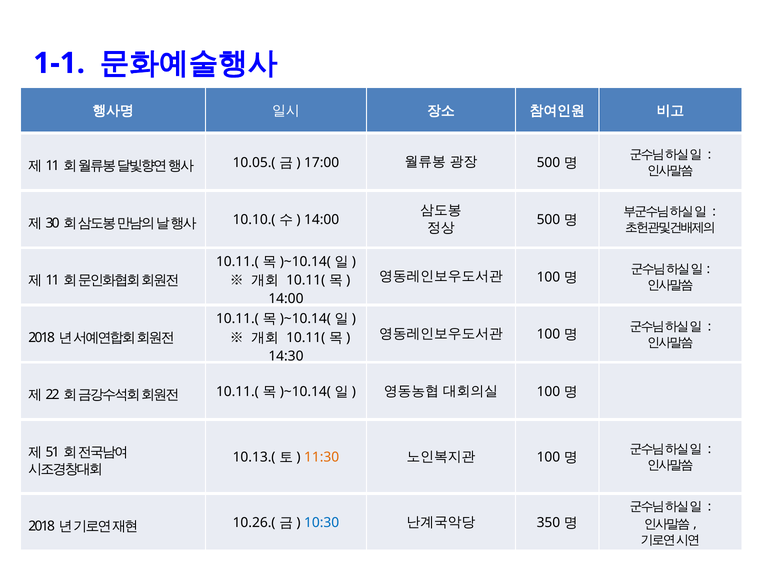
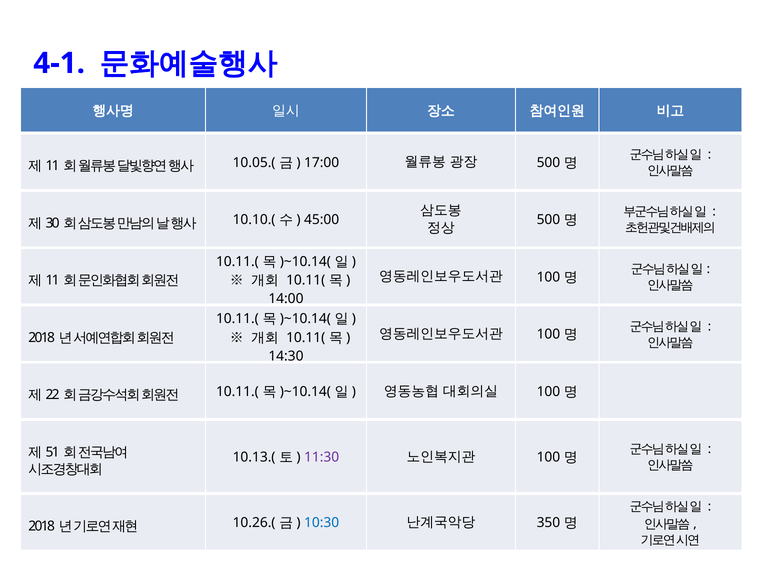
1-1: 1-1 -> 4-1 (59, 63)
14:00: 14:00 -> 45:00 (322, 220)
11:30 colour: orange -> purple (322, 457)
